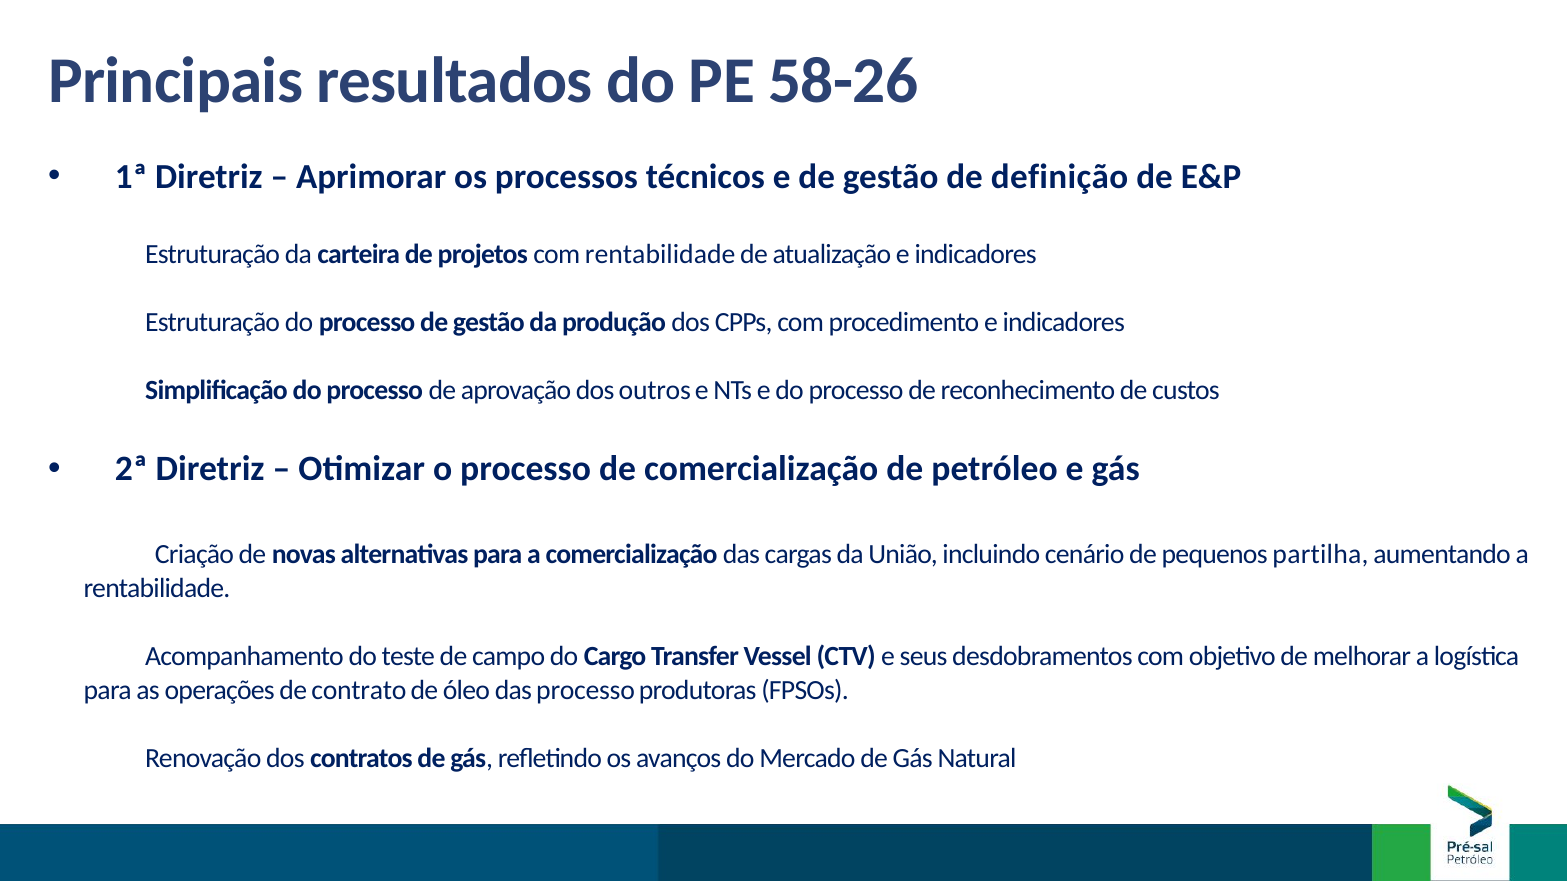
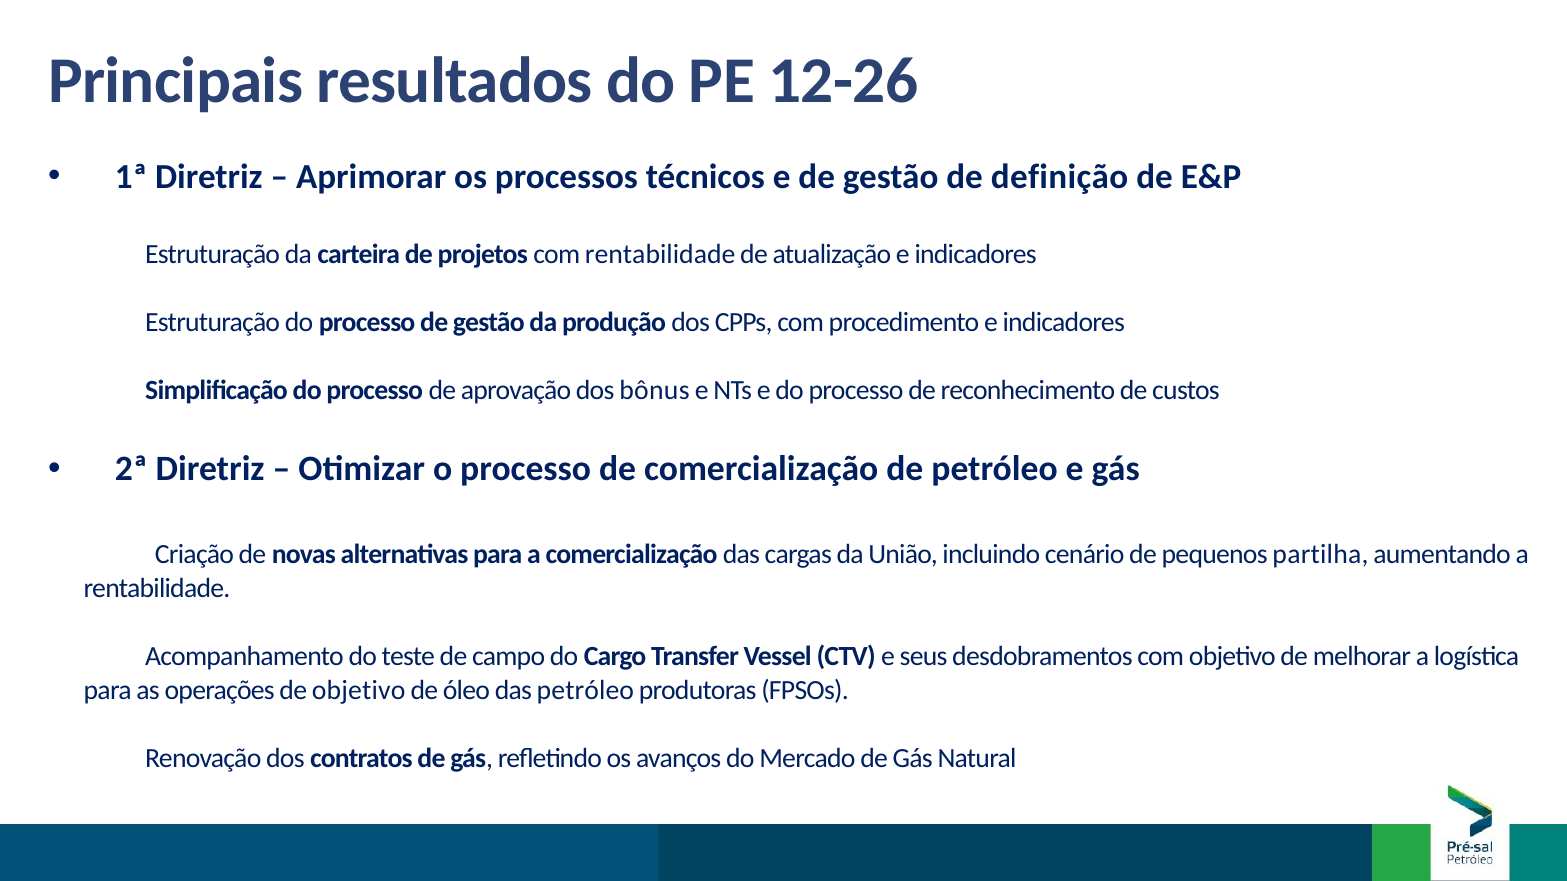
58-26: 58-26 -> 12-26 (843, 81)
outros: outros -> bônus (654, 391)
de contrato: contrato -> objetivo (359, 690)
das processo: processo -> petróleo (585, 690)
